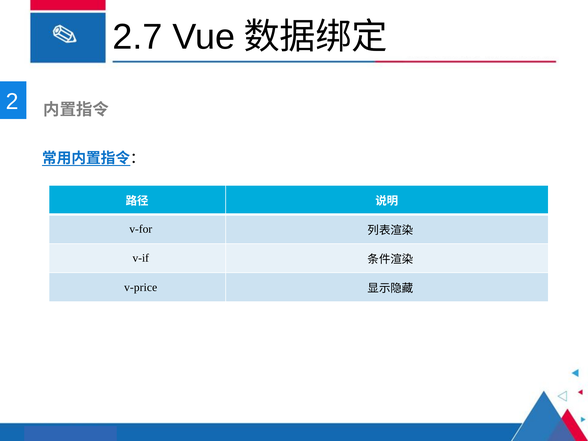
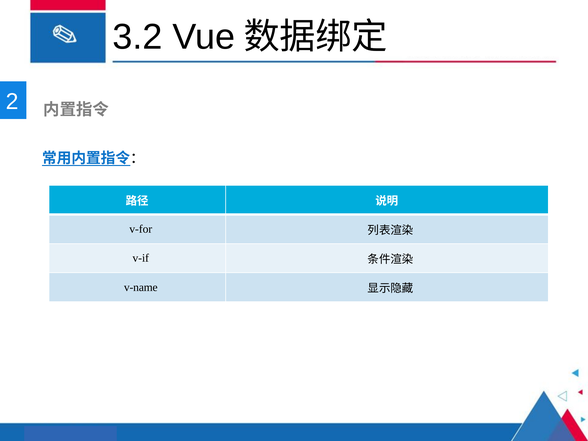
2.7: 2.7 -> 3.2 (137, 37)
v-price: v-price -> v-name (141, 287)
